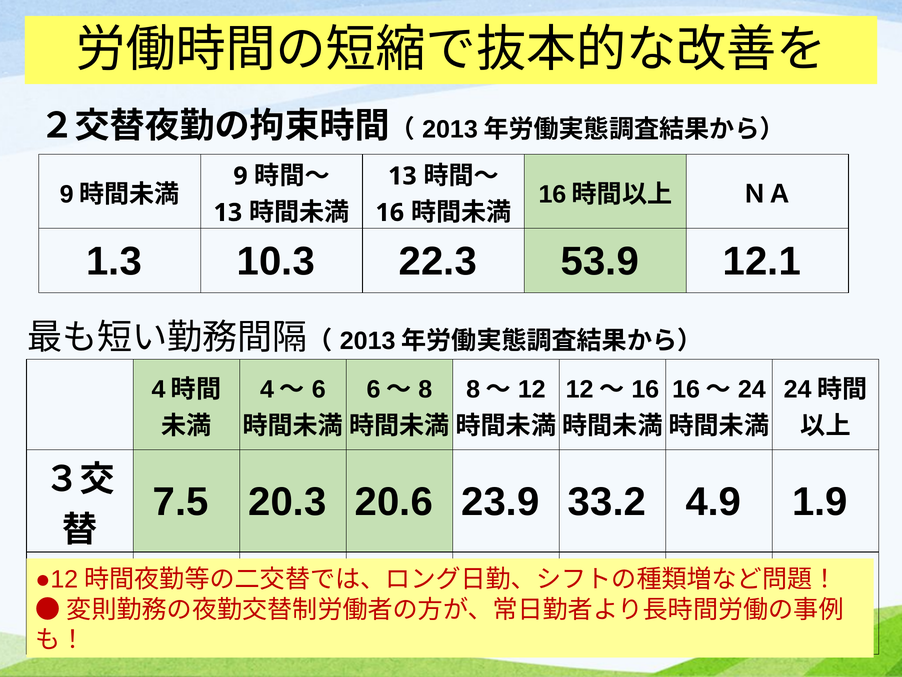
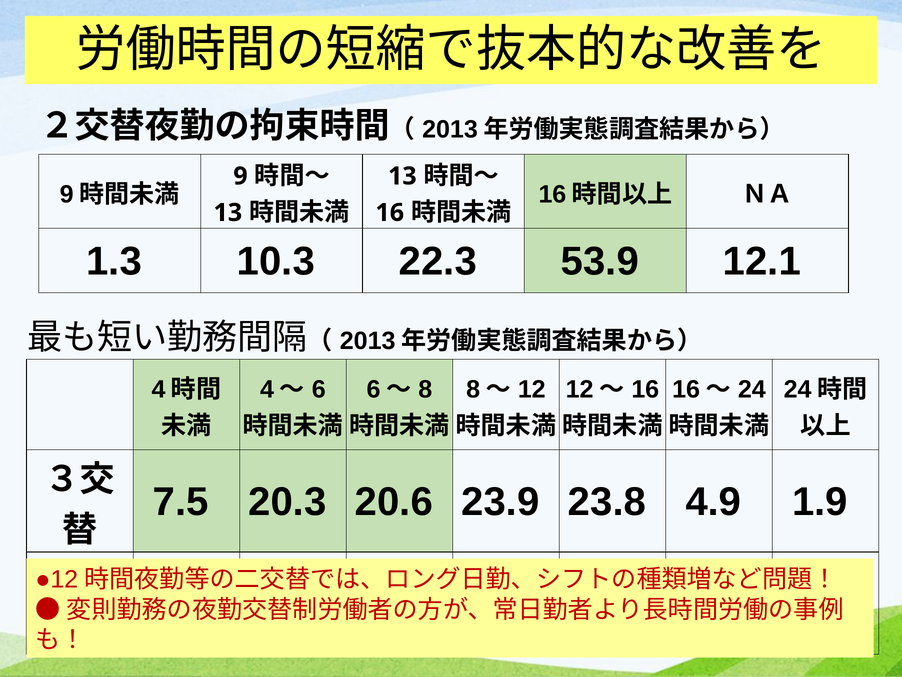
33.2: 33.2 -> 23.8 (607, 502)
